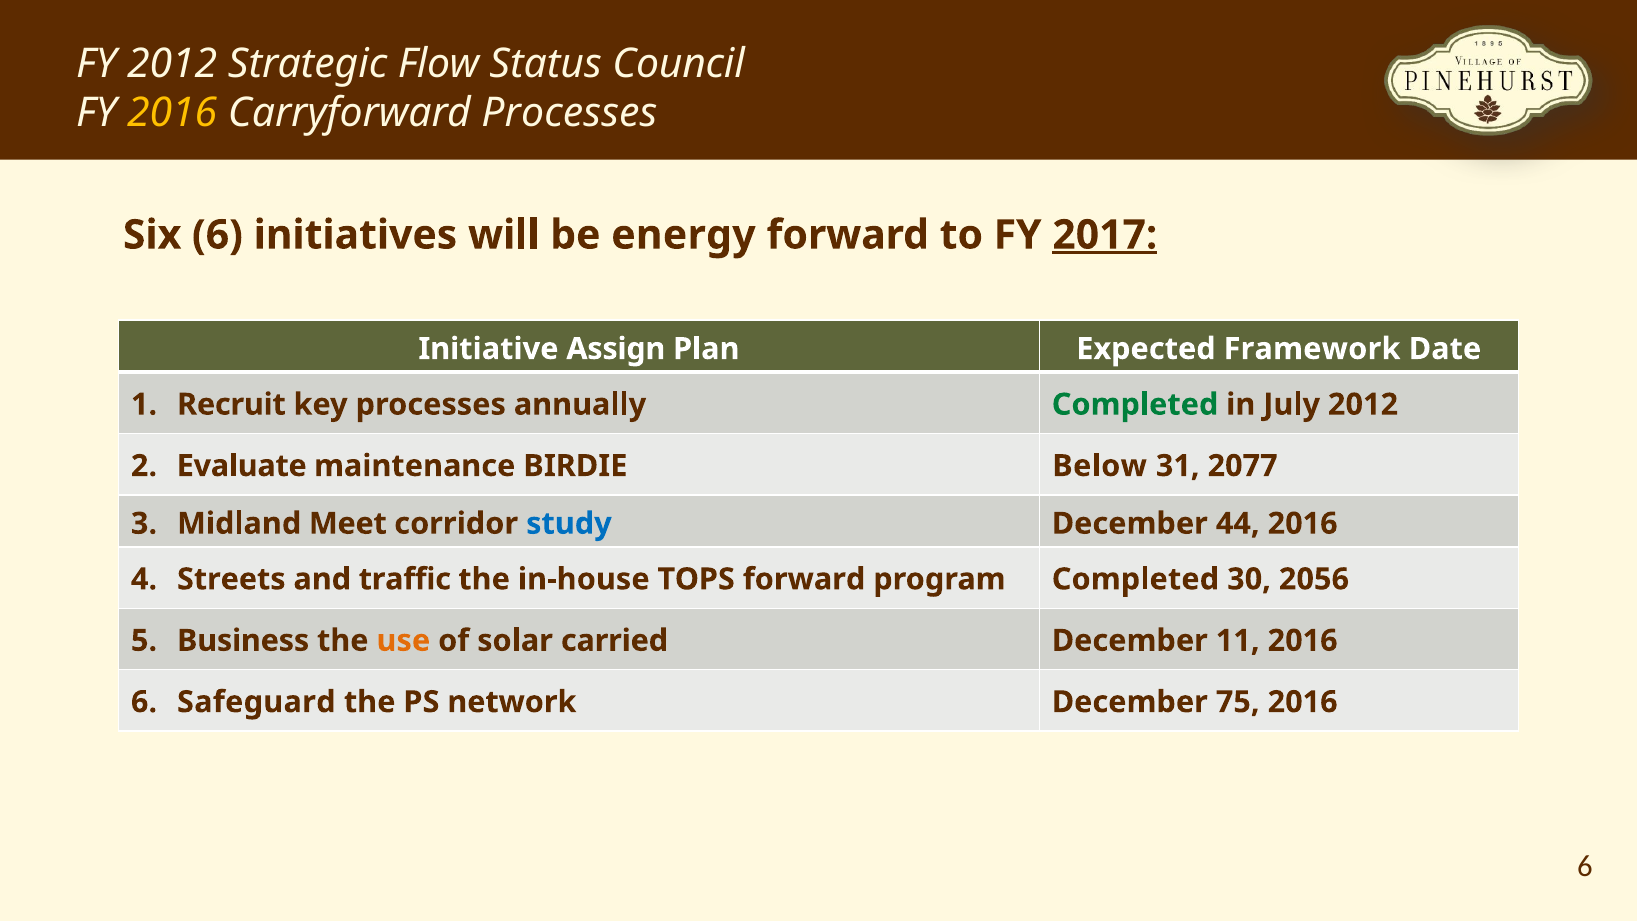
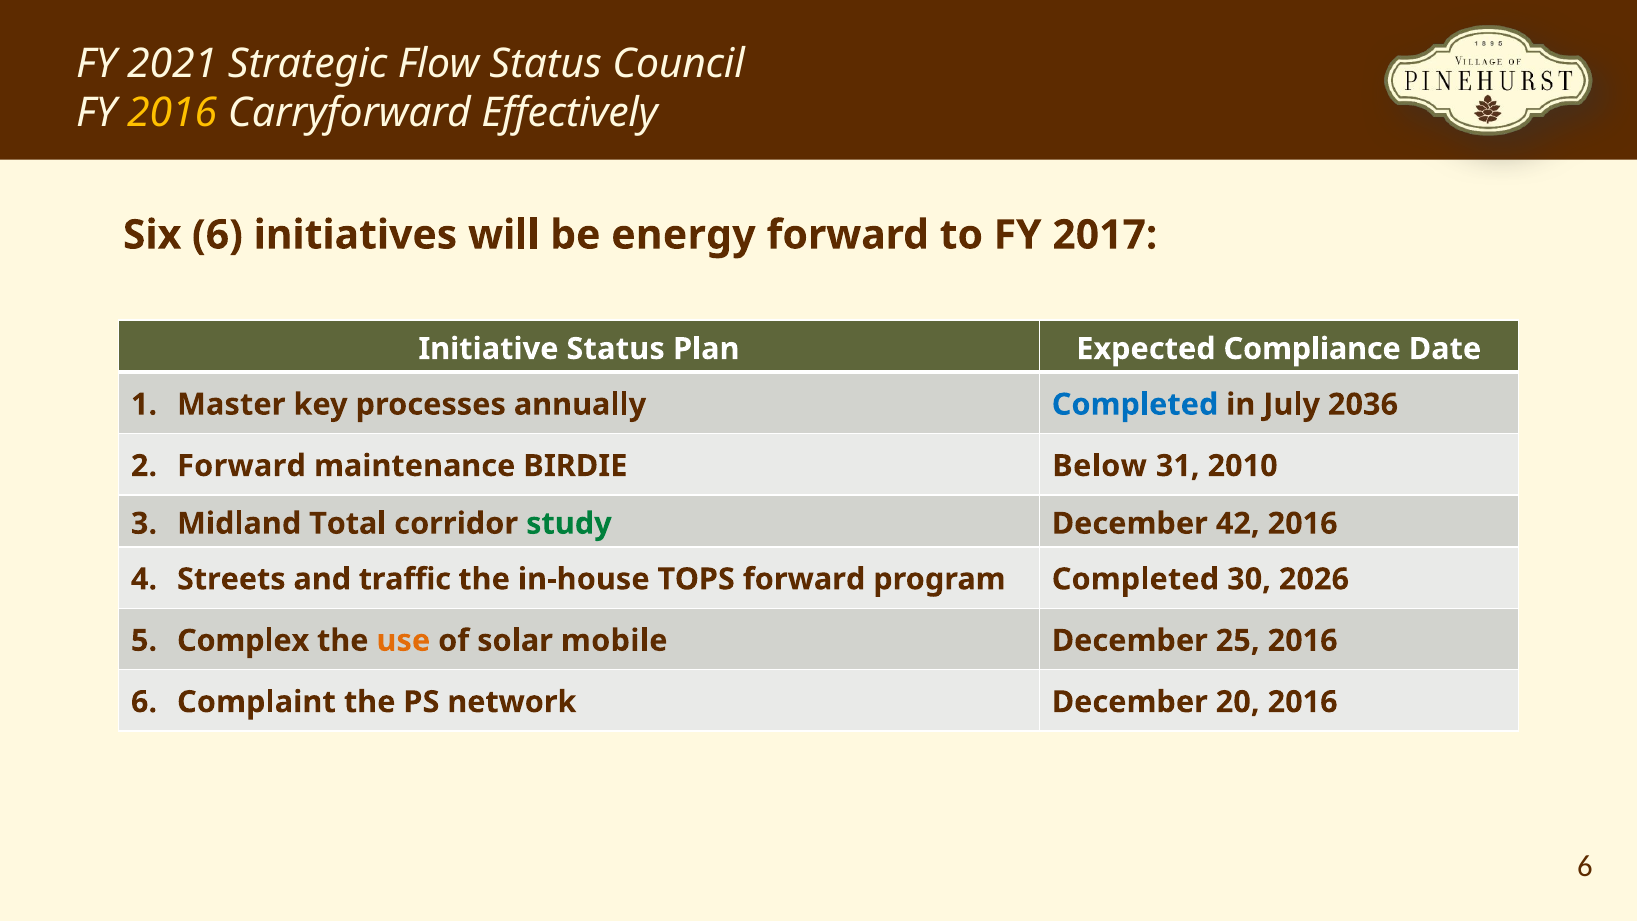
FY 2012: 2012 -> 2021 (172, 64)
Carryforward Processes: Processes -> Effectively (570, 113)
2017 underline: present -> none (1105, 235)
Initiative Assign: Assign -> Status (616, 349)
Framework: Framework -> Compliance (1312, 349)
Recruit: Recruit -> Master (231, 404)
Completed colour: green -> blue (1135, 404)
July 2012: 2012 -> 2036 (1363, 404)
Evaluate: Evaluate -> Forward (241, 466)
2077: 2077 -> 2010 (1243, 466)
Meet: Meet -> Total (348, 524)
study colour: blue -> green (569, 524)
44: 44 -> 42 (1238, 524)
2056: 2056 -> 2026 (1314, 579)
Business: Business -> Complex (243, 641)
carried: carried -> mobile (614, 641)
11: 11 -> 25 (1238, 641)
Safeguard: Safeguard -> Complaint (256, 702)
75: 75 -> 20 (1238, 702)
